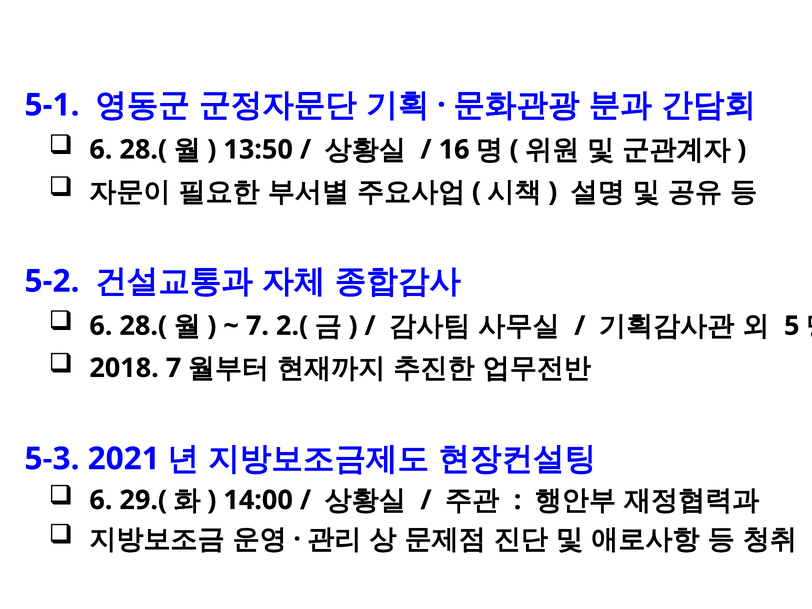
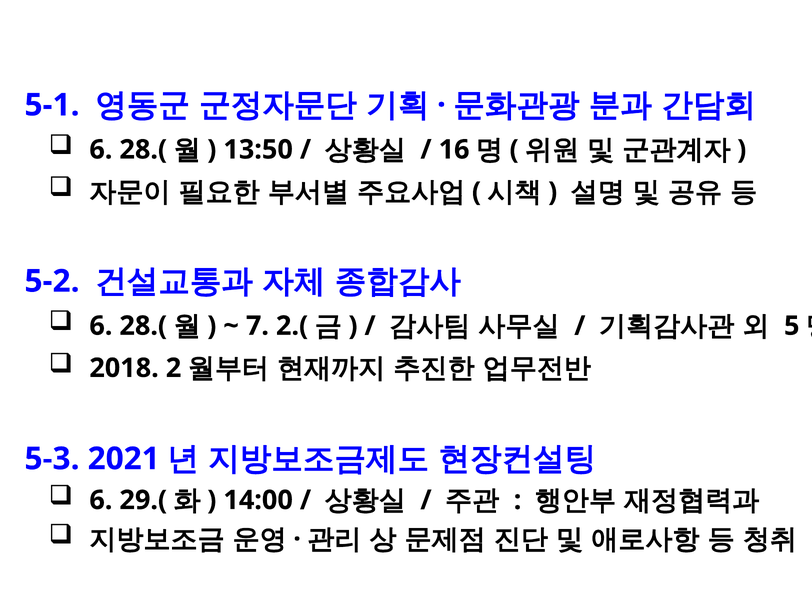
2018 7: 7 -> 2 (174, 368)
